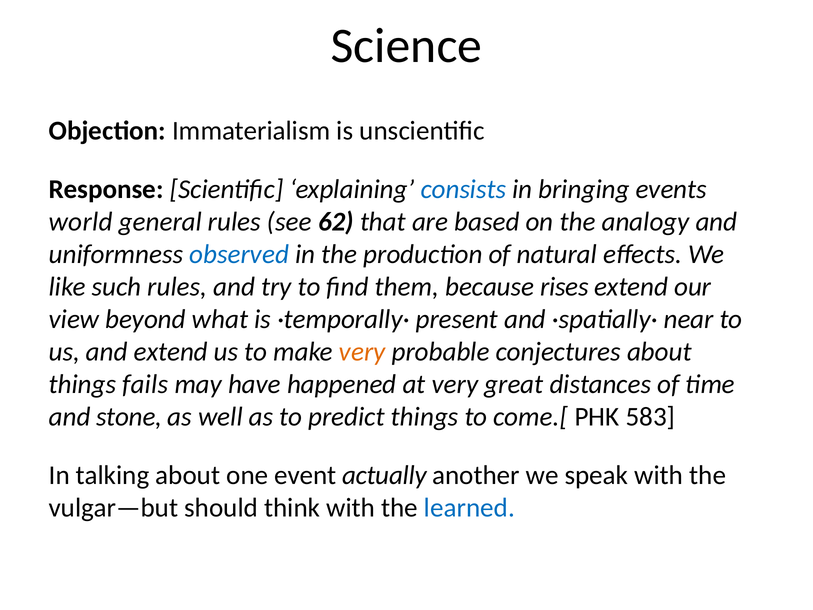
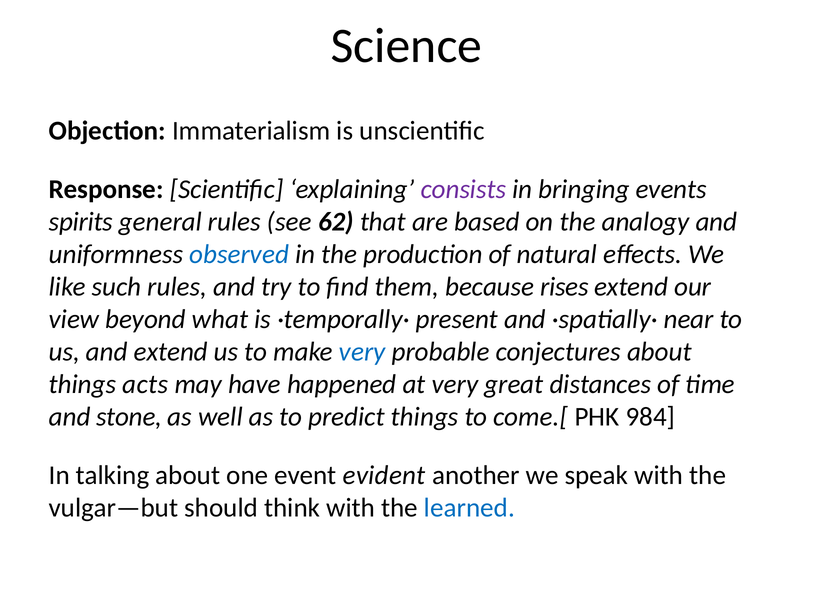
consists colour: blue -> purple (463, 189)
world: world -> spirits (81, 222)
very colour: orange -> blue (362, 352)
fails: fails -> acts (145, 384)
583: 583 -> 984 (650, 417)
actually: actually -> evident (384, 475)
